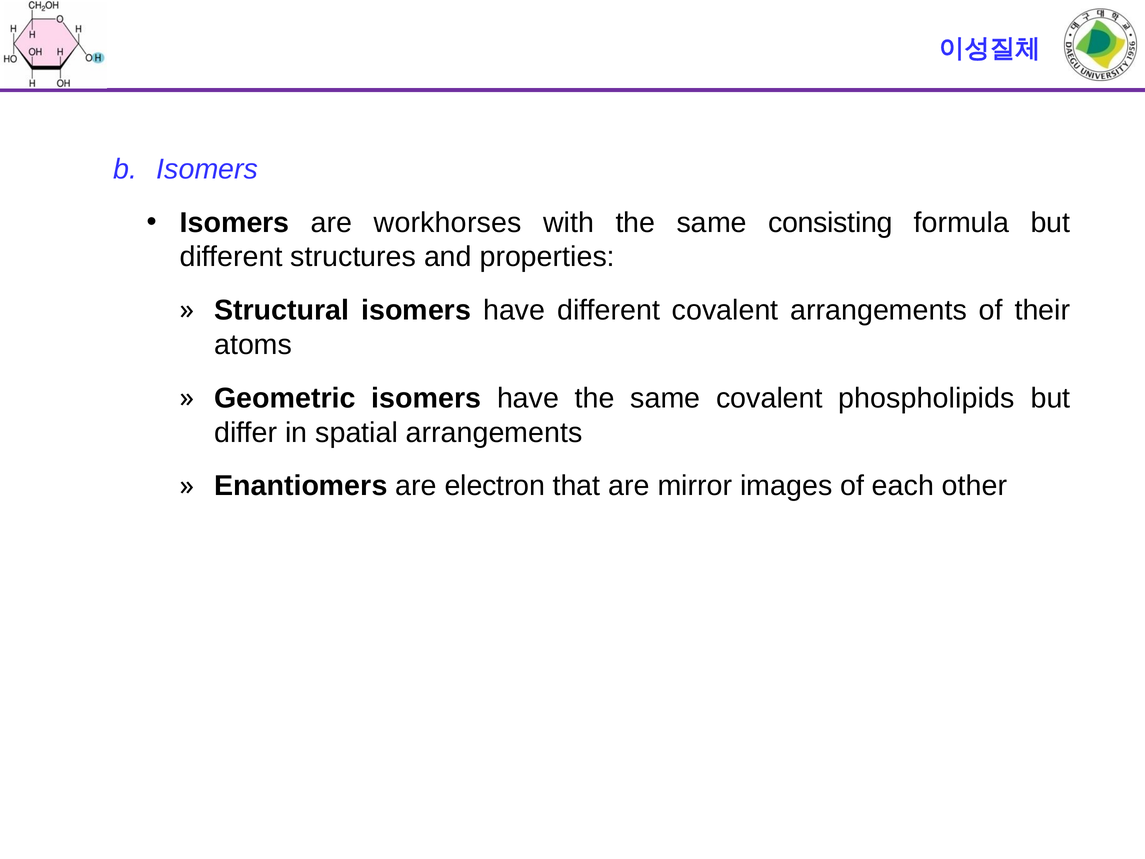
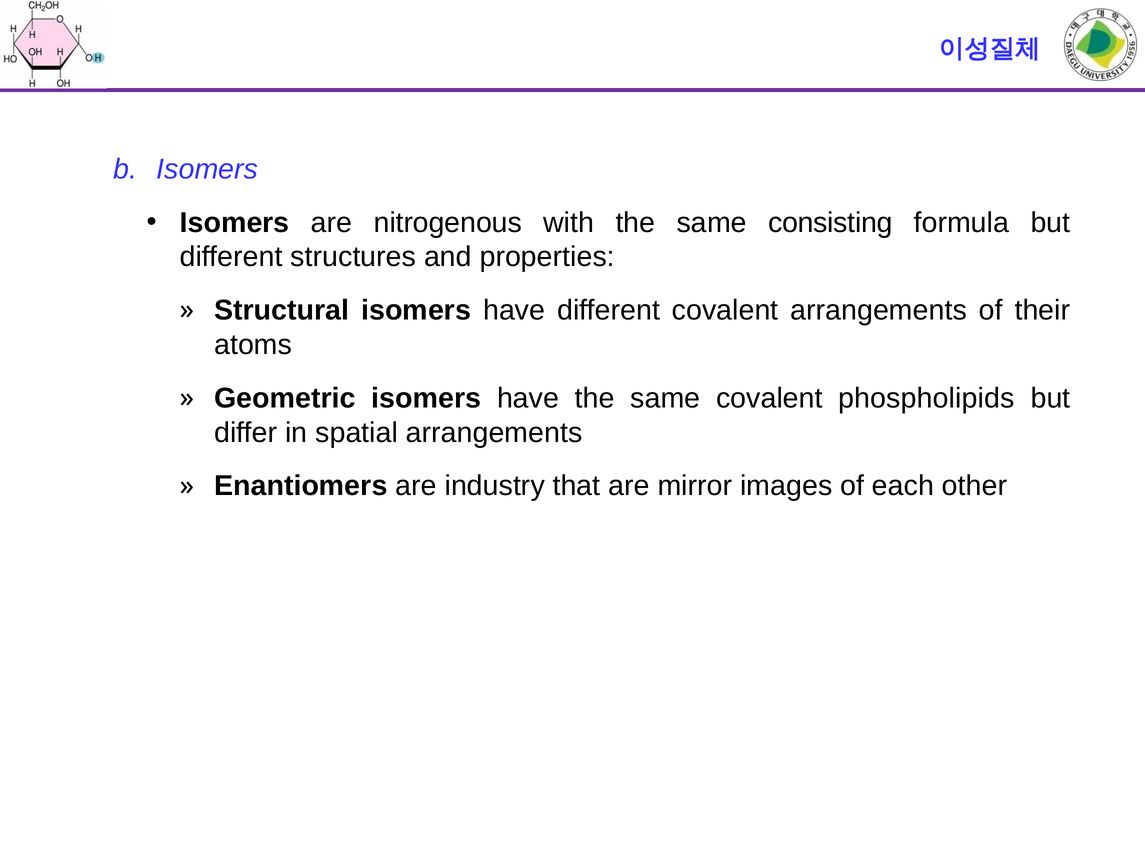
workhorses: workhorses -> nitrogenous (448, 223)
electron: electron -> industry (495, 486)
